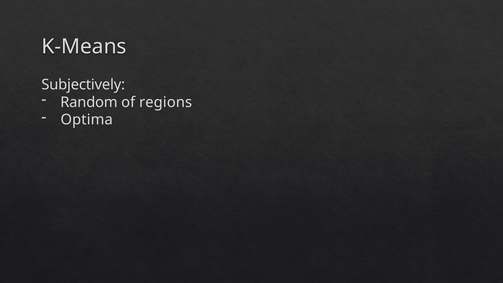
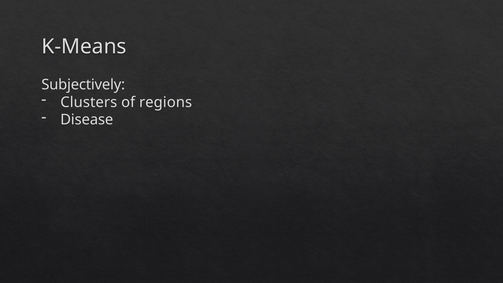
Random: Random -> Clusters (89, 102)
Optima: Optima -> Disease (87, 120)
